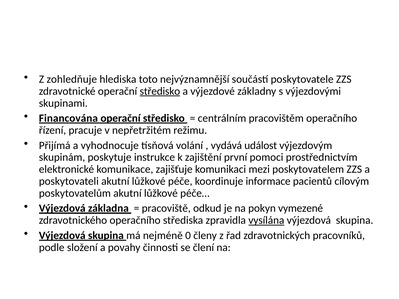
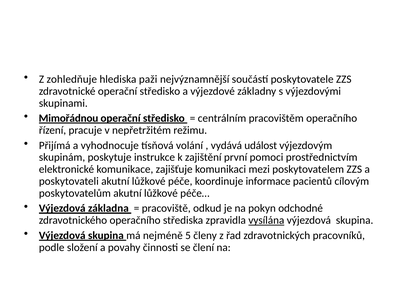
toto: toto -> paži (148, 79)
středisko underline: present -> none (160, 91)
Financována: Financována -> Mimořádnou (69, 118)
vymezené: vymezené -> odchodné (301, 209)
0: 0 -> 5 (188, 236)
